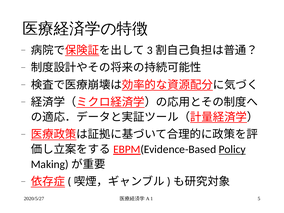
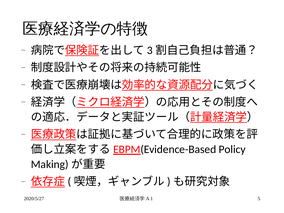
Policy underline: present -> none (232, 149)
